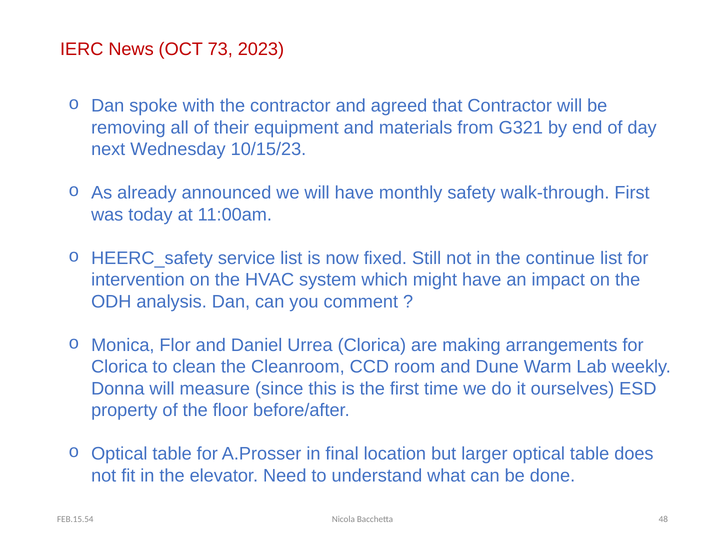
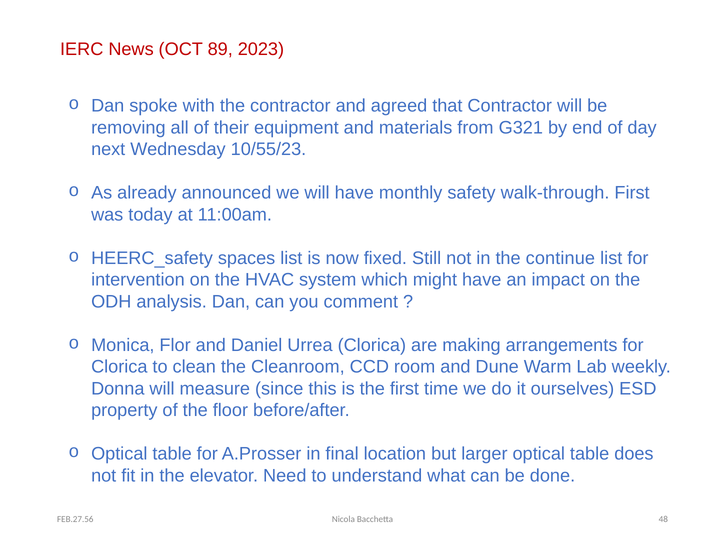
73: 73 -> 89 (220, 49)
10/15/23: 10/15/23 -> 10/55/23 (268, 149)
service: service -> spaces (247, 258)
FEB.15.54: FEB.15.54 -> FEB.27.56 (75, 519)
